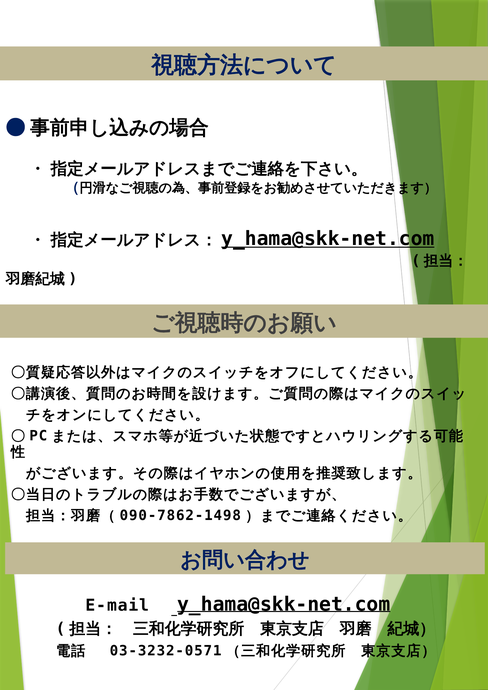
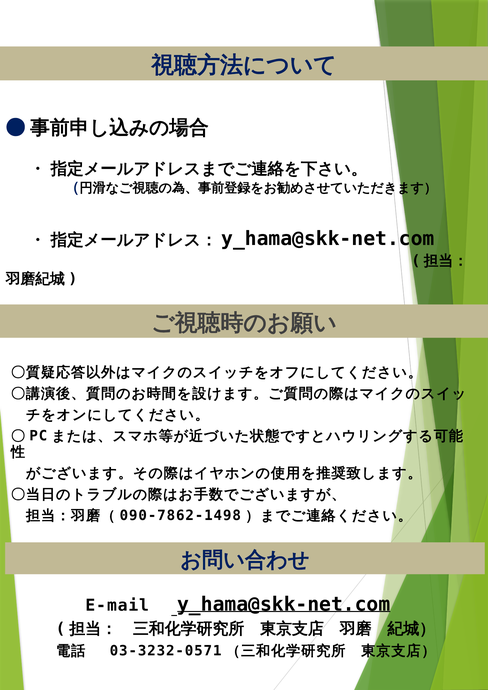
y_hama@skk-net.com underline: present -> none (328, 239)
